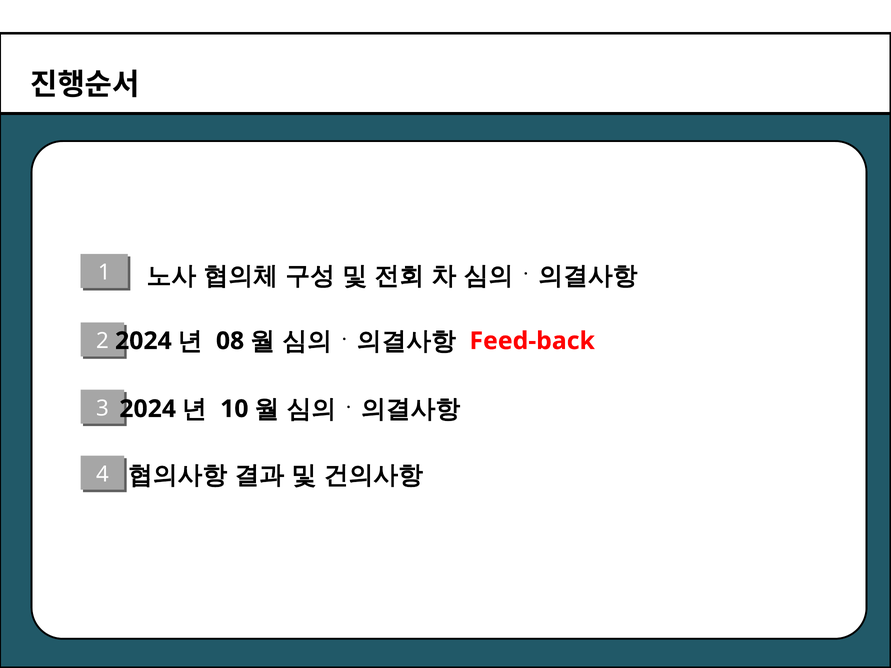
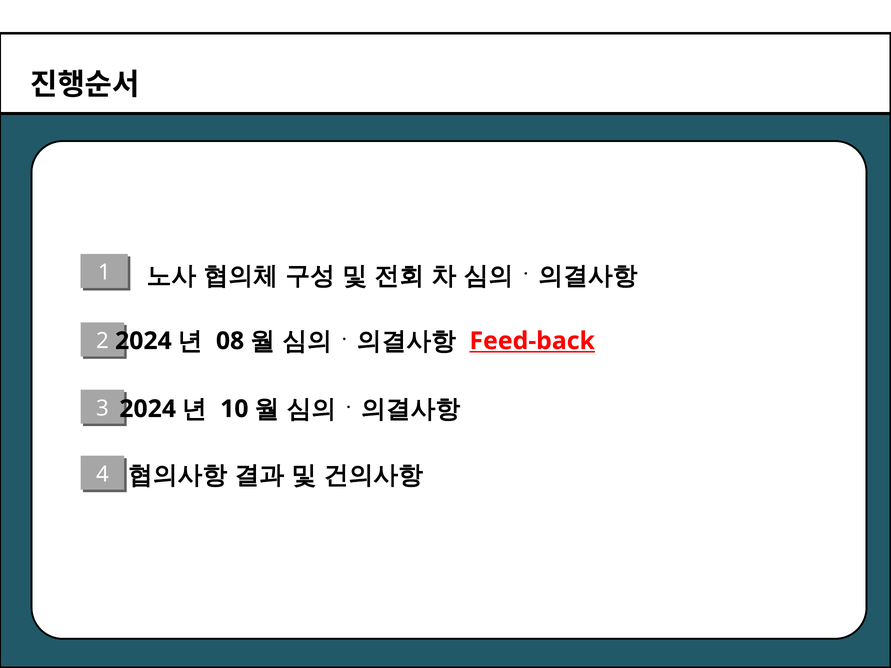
Feed-back underline: none -> present (532, 341)
